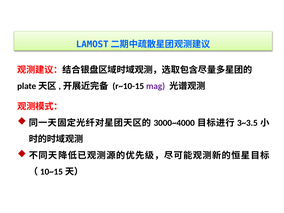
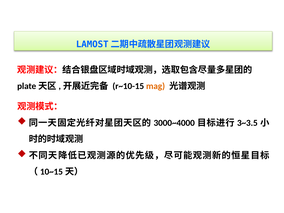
mag colour: purple -> orange (156, 86)
